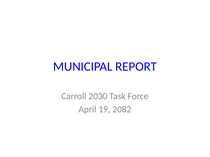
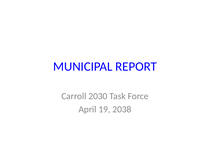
2082: 2082 -> 2038 (122, 110)
